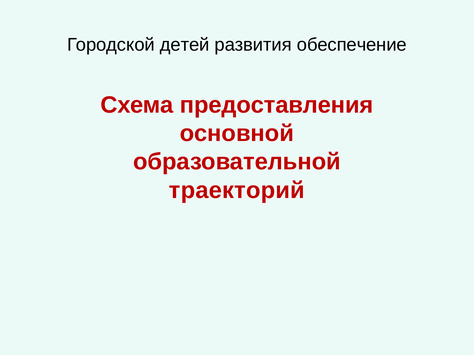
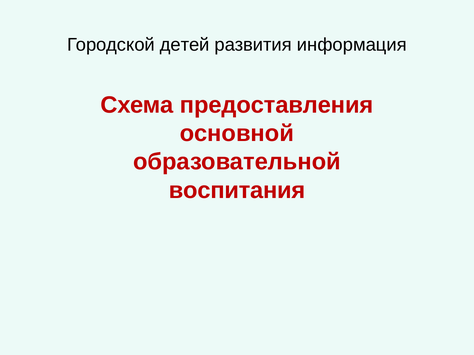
обеспечение: обеспечение -> информация (352, 45)
траекторий: траекторий -> воспитания (237, 190)
